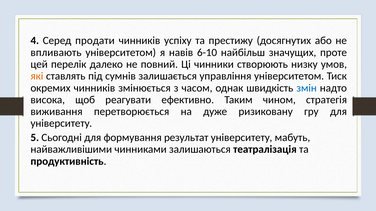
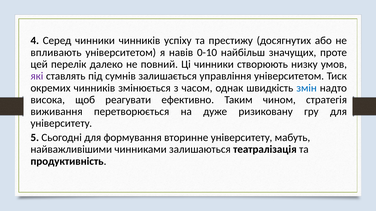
Серед продати: продати -> чинники (95, 41)
6-10: 6-10 -> 0-10 (207, 53)
які colour: orange -> purple (37, 76)
результат: результат -> вторинне (186, 138)
